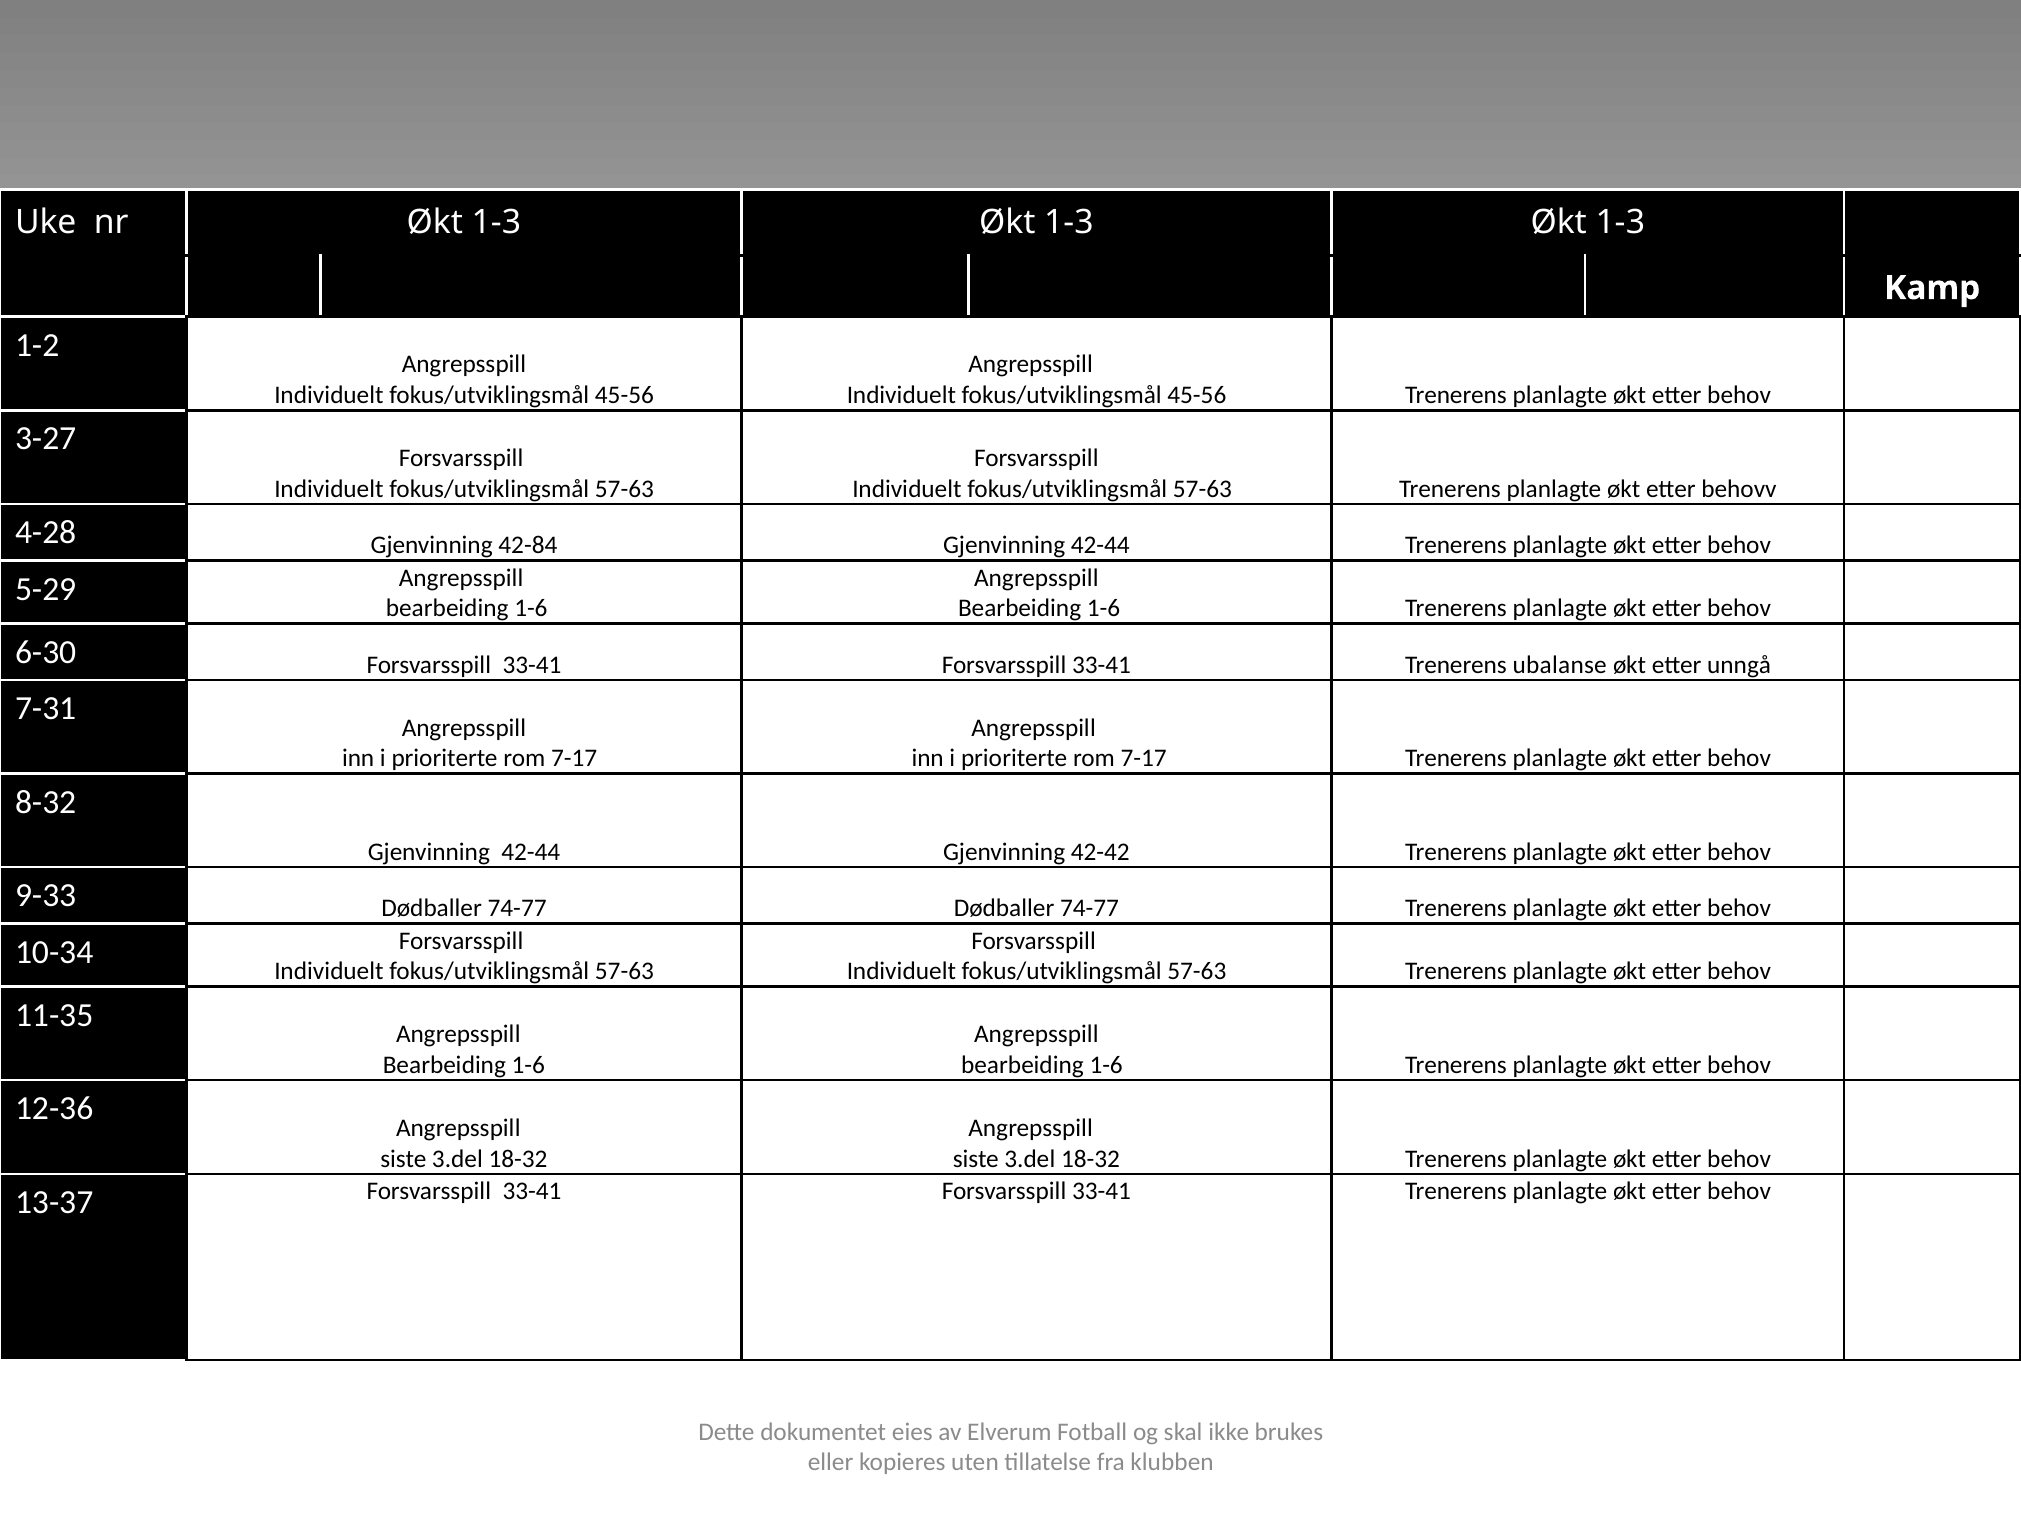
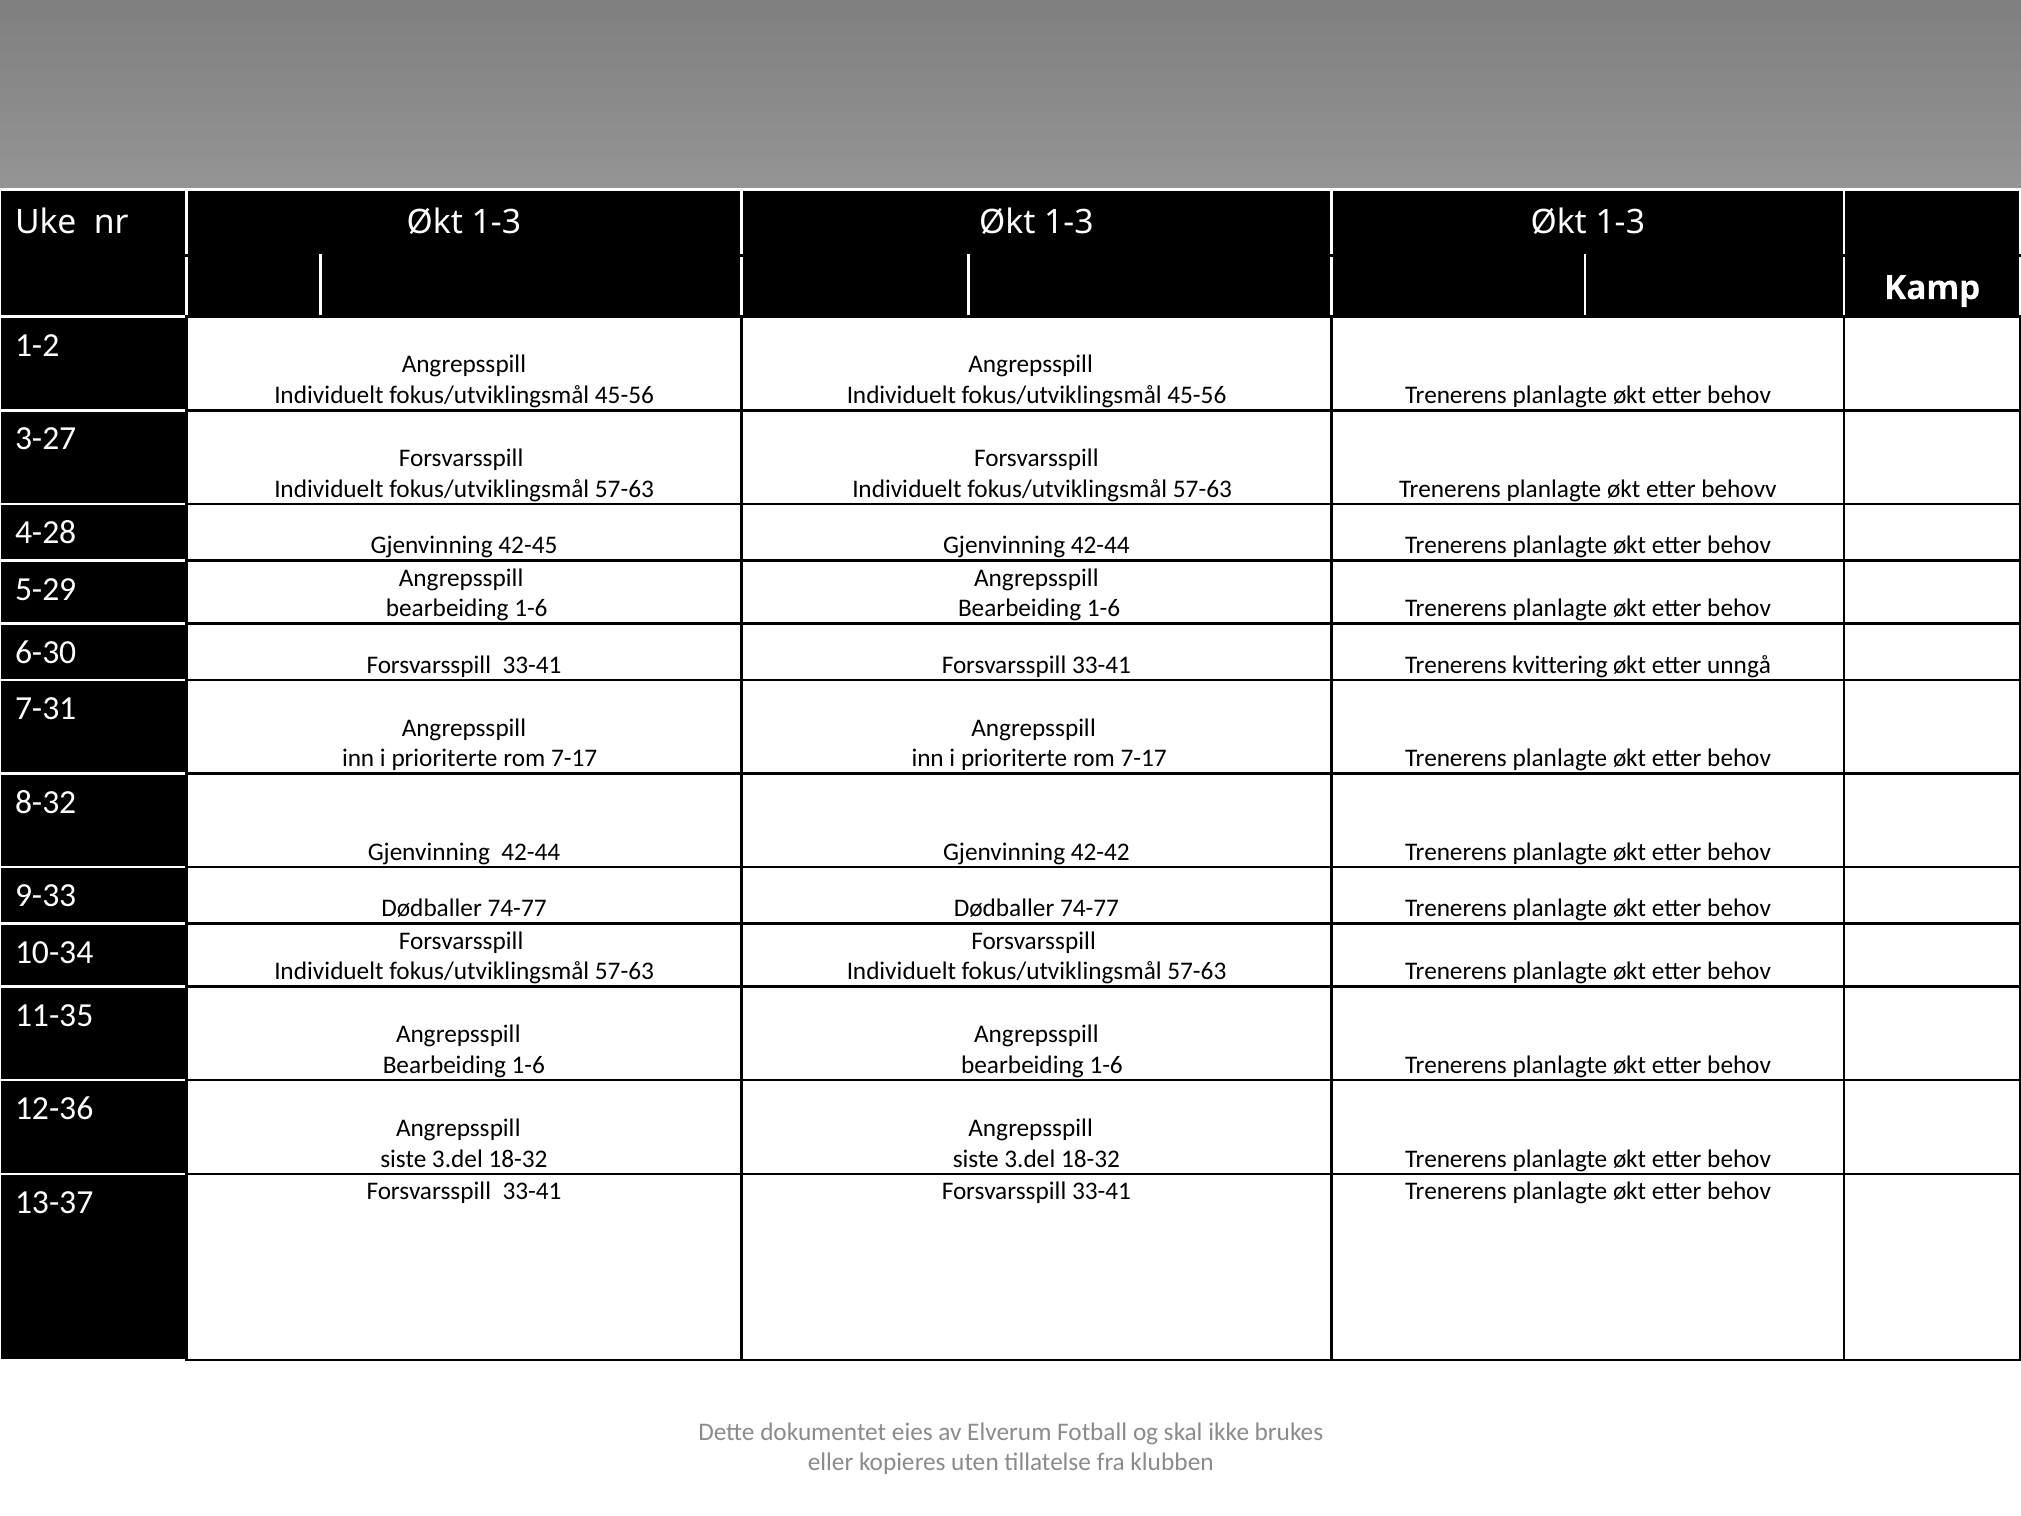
42-84: 42-84 -> 42-45 (528, 545)
ubalanse: ubalanse -> kvittering (1560, 665)
